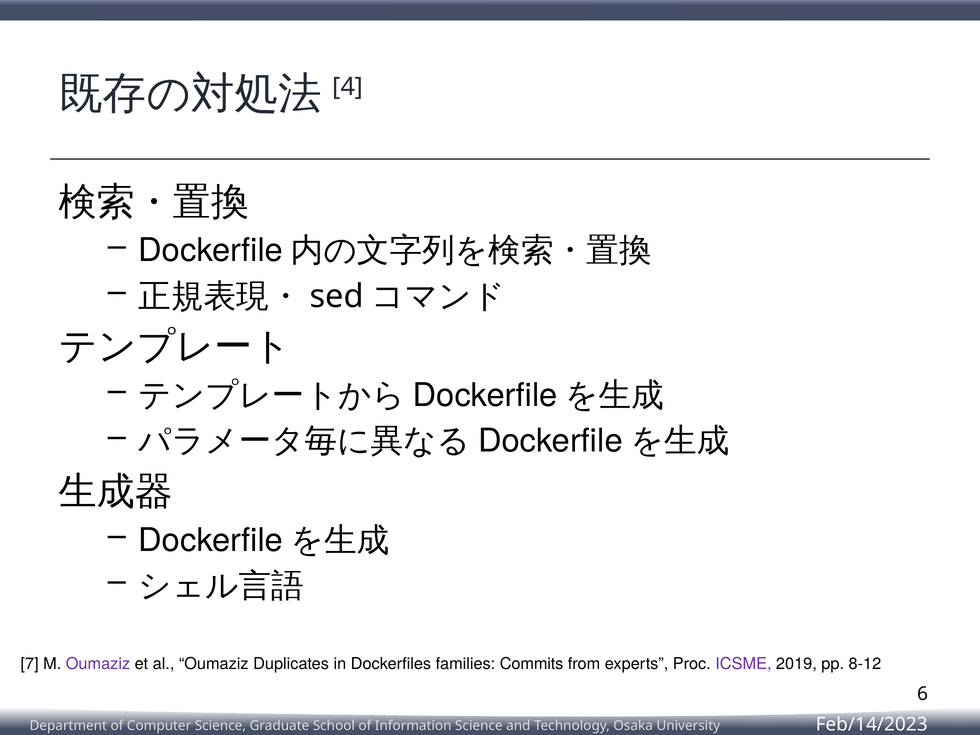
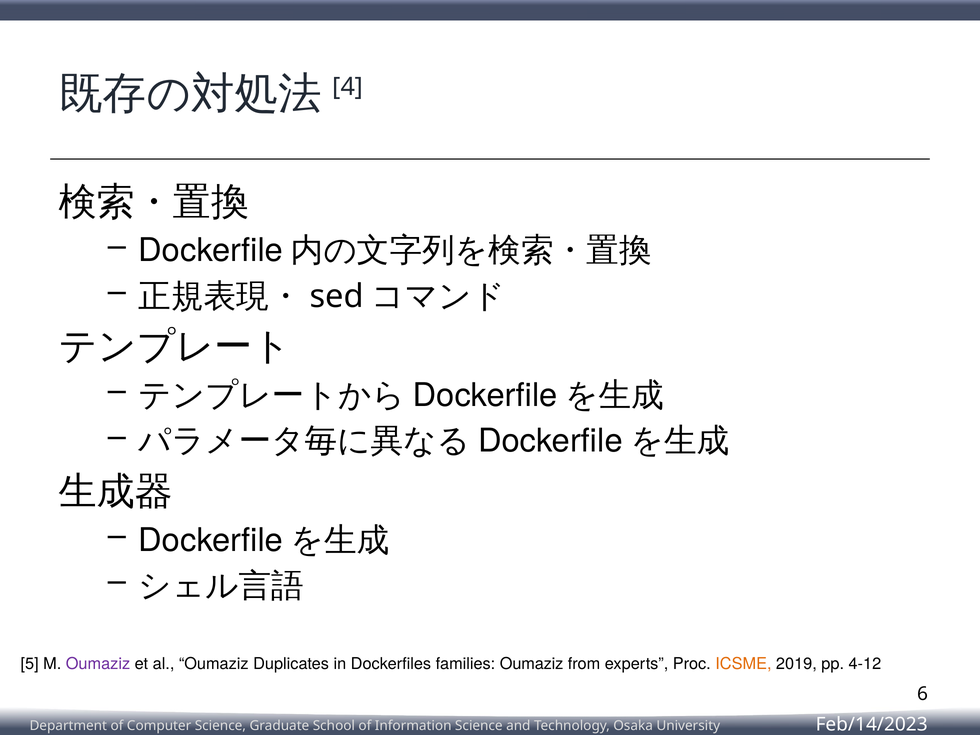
7: 7 -> 5 (30, 664)
families Commits: Commits -> Oumaziz (532, 664)
ICSME colour: purple -> orange (743, 664)
8-12: 8-12 -> 4-12 (865, 664)
